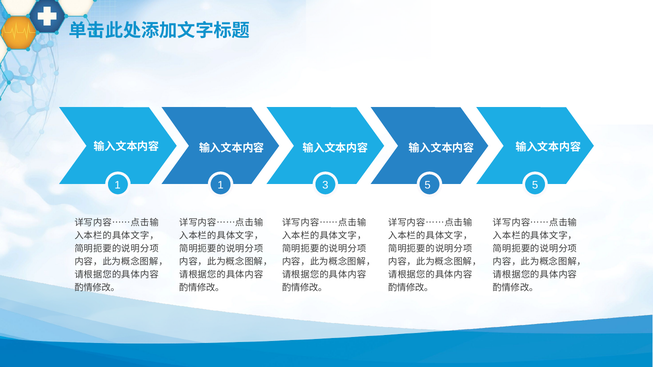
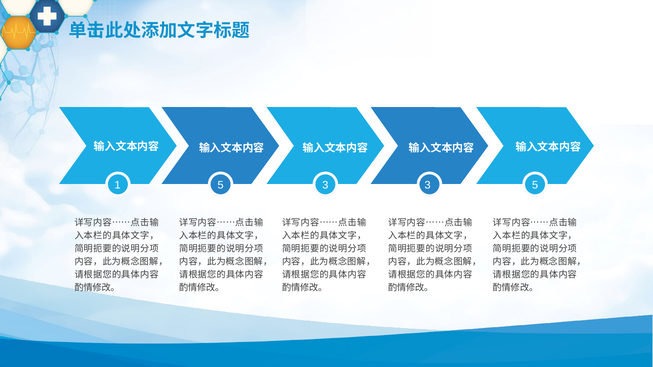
1 1: 1 -> 5 (221, 185)
3 5: 5 -> 3 (428, 185)
